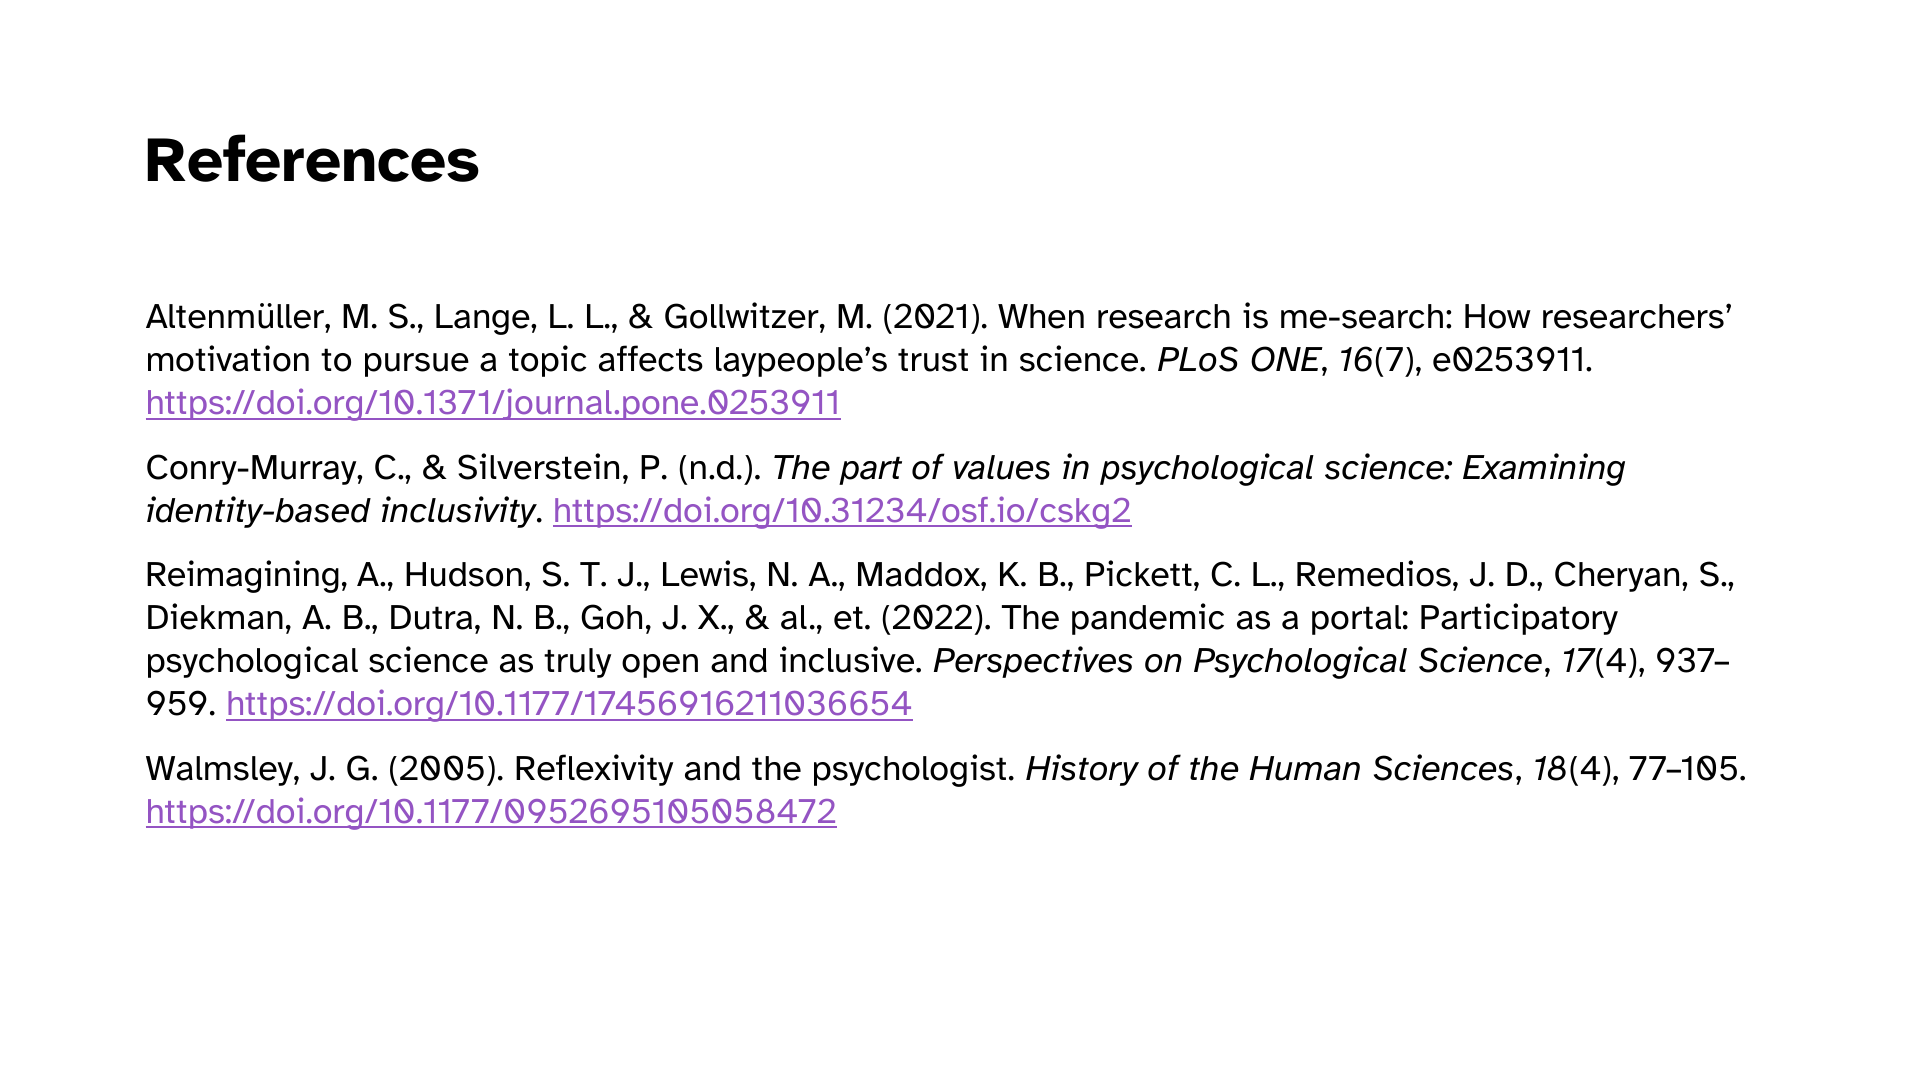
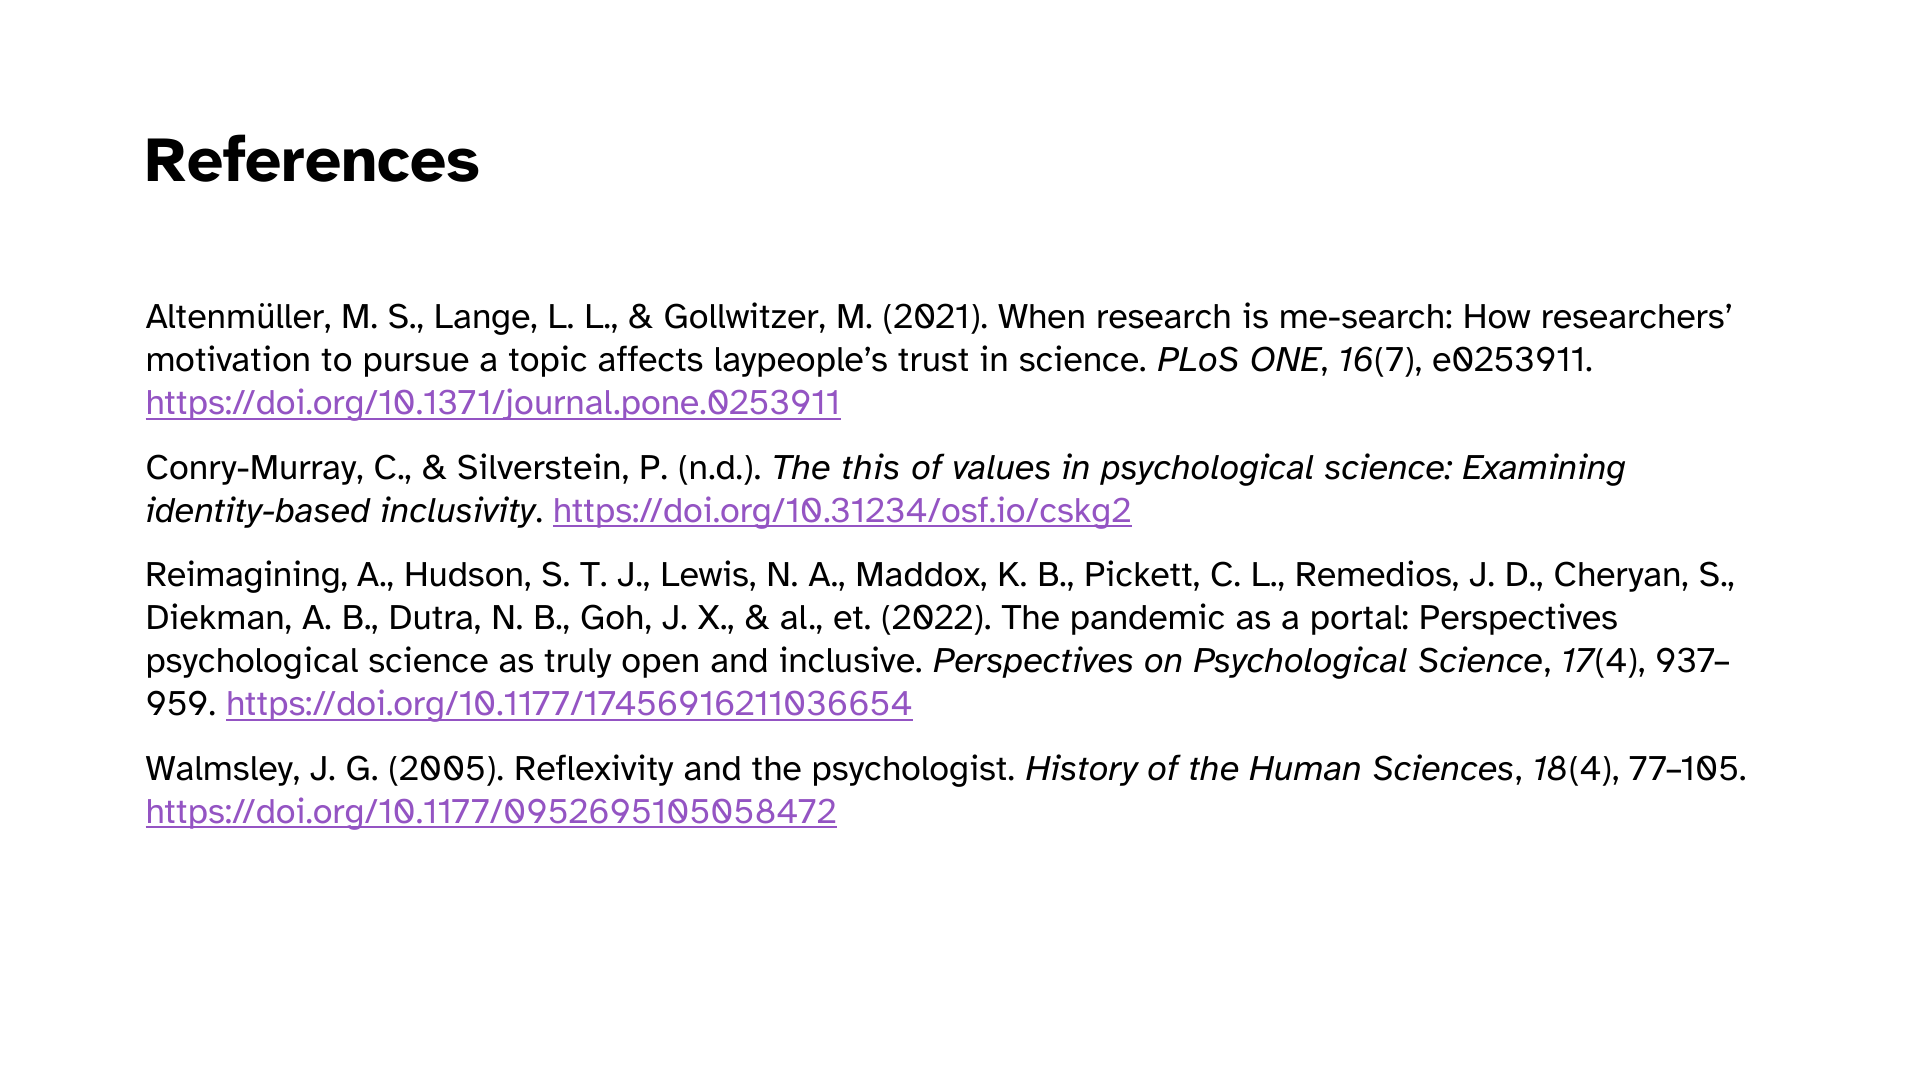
part: part -> this (871, 468)
portal Participatory: Participatory -> Perspectives (1518, 618)
